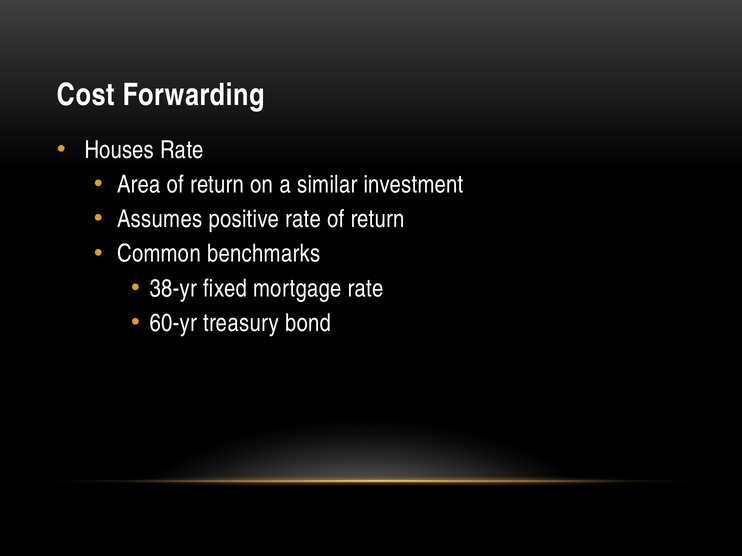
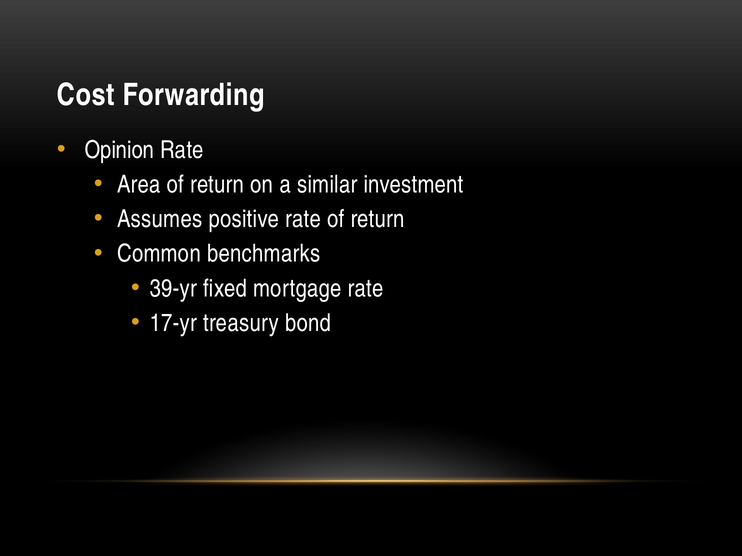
Houses: Houses -> Opinion (119, 150)
38-yr: 38-yr -> 39-yr (173, 289)
60-yr: 60-yr -> 17-yr (173, 323)
